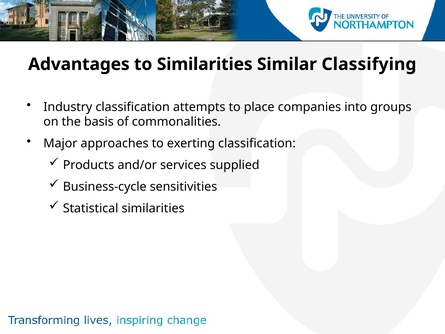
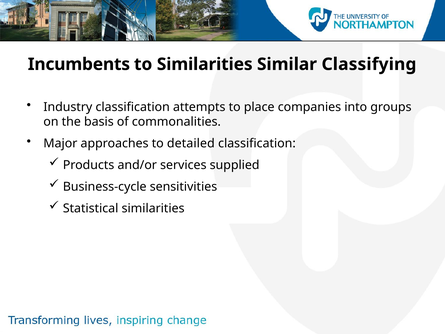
Advantages: Advantages -> Incumbents (79, 64)
exerting: exerting -> detailed (191, 143)
